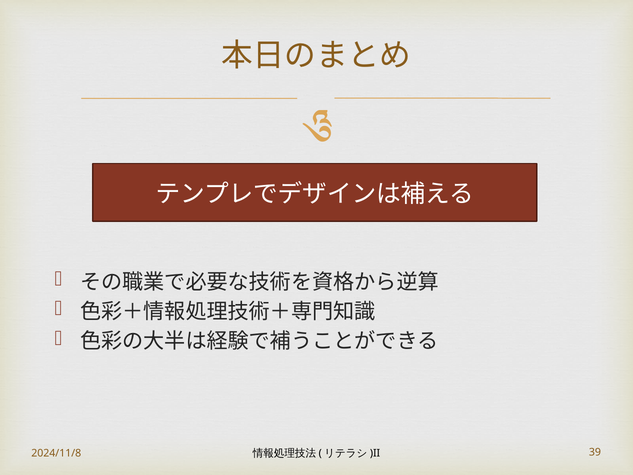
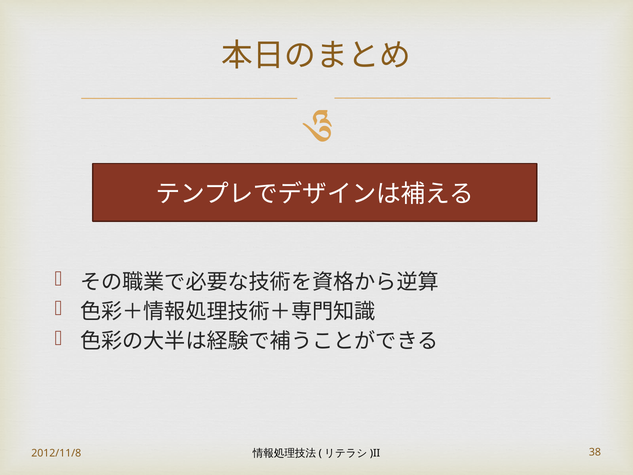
2024/11/8: 2024/11/8 -> 2012/11/8 (56, 453)
39: 39 -> 38 (595, 452)
